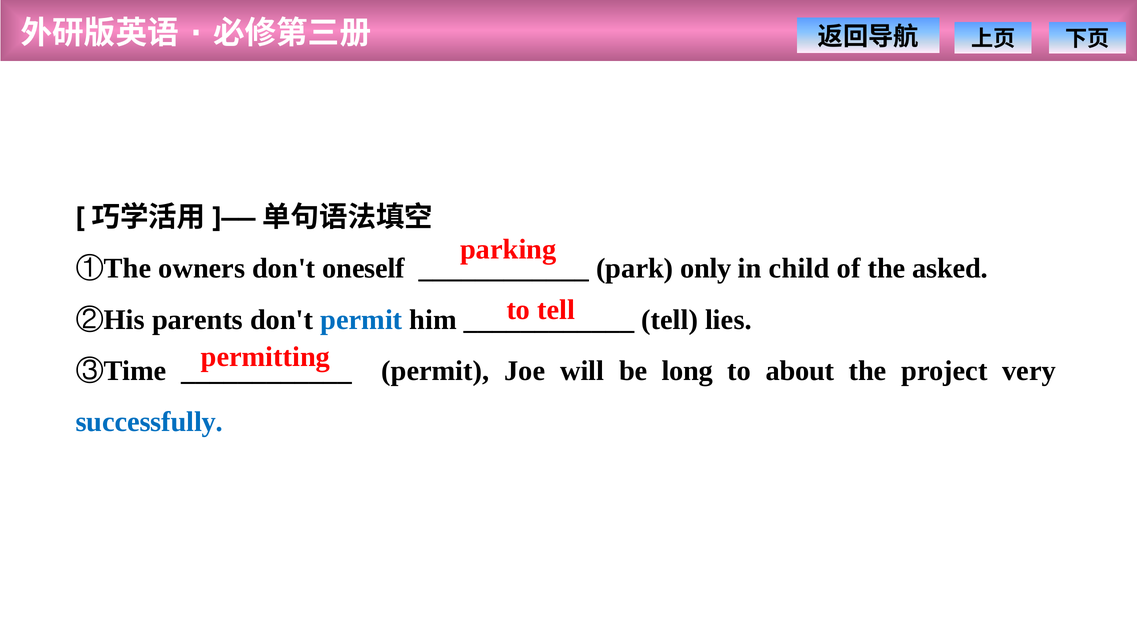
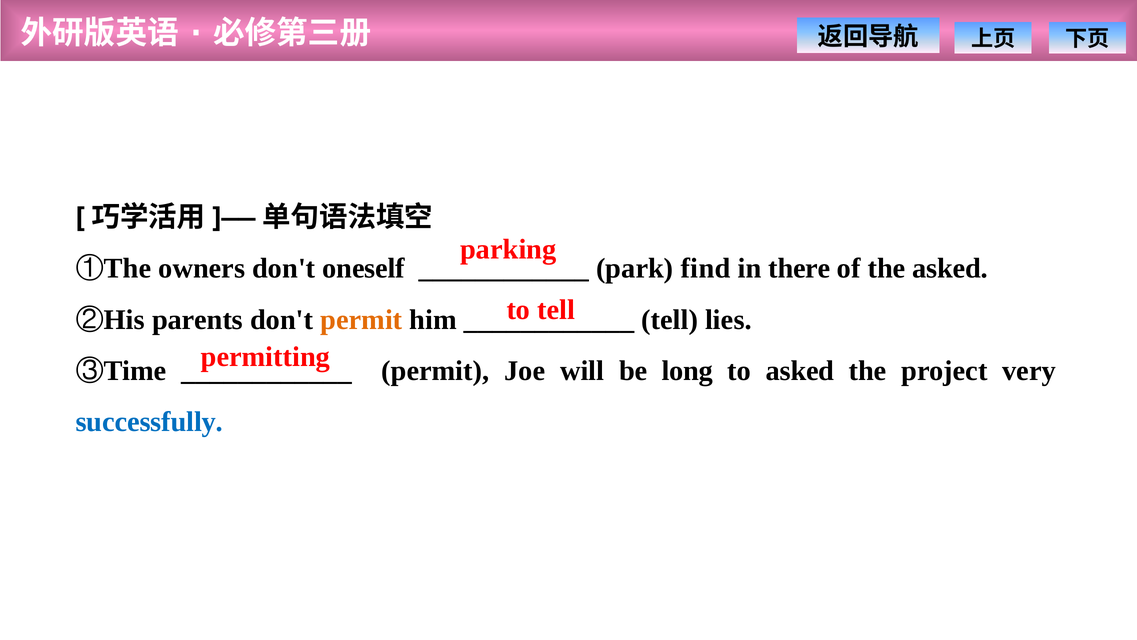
only: only -> find (706, 268)
child: child -> there (799, 268)
permit colour: blue -> orange (361, 319)
to about: about -> asked (800, 371)
